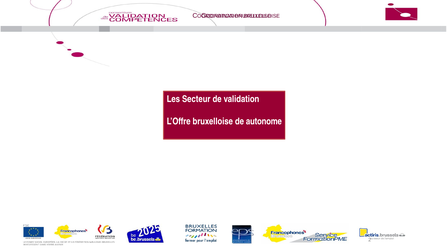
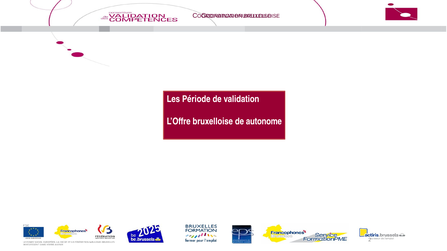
Secteur: Secteur -> Période (196, 99)
